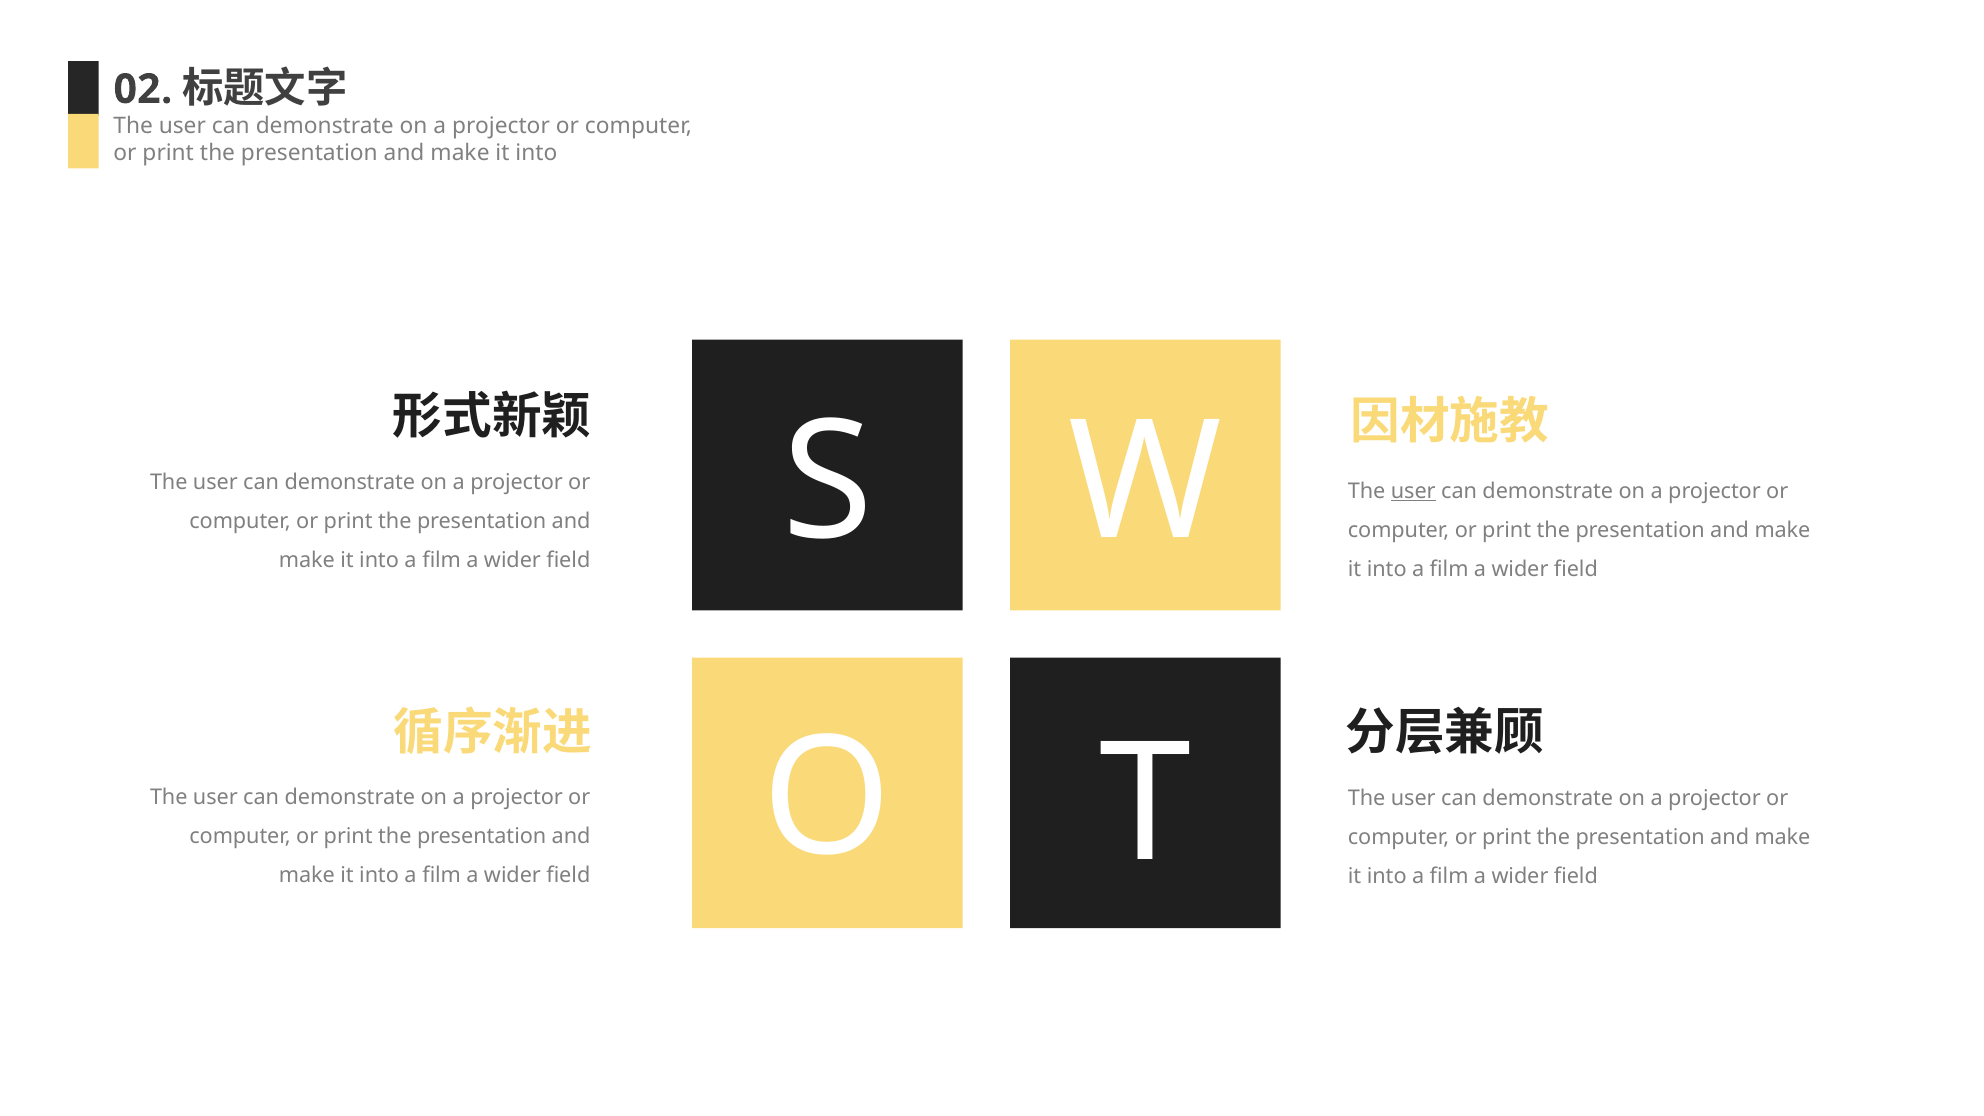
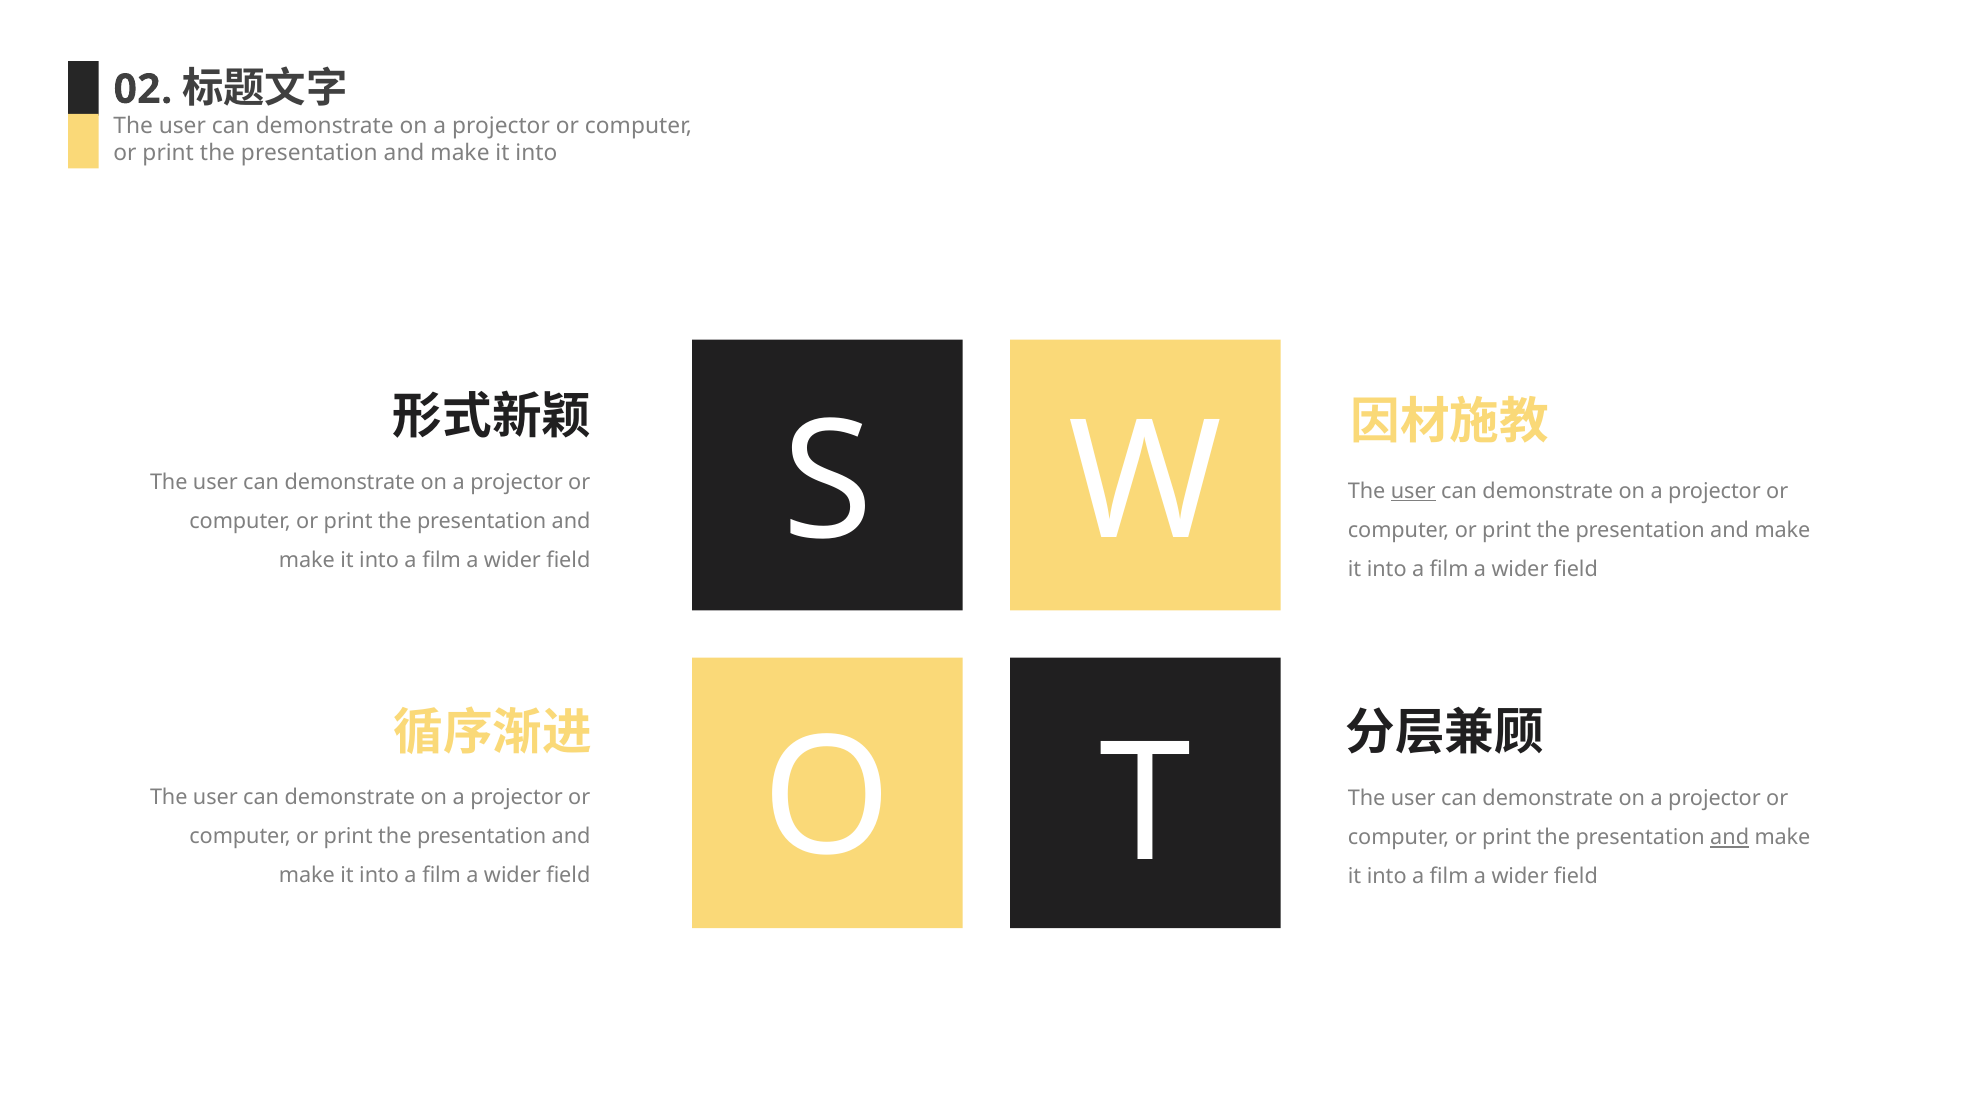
and underline: none -> present (1730, 838)
